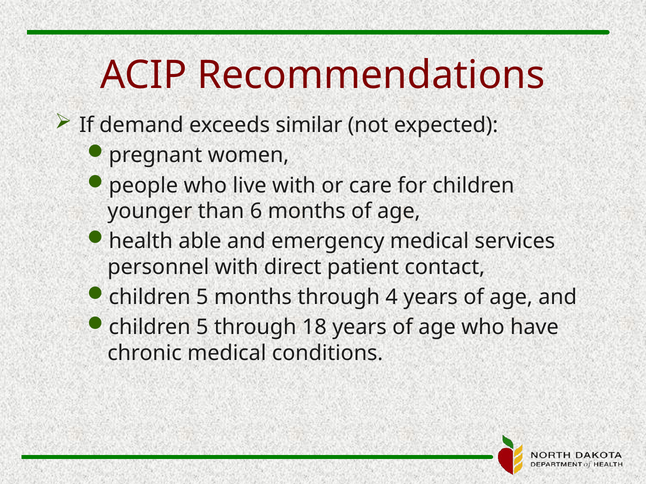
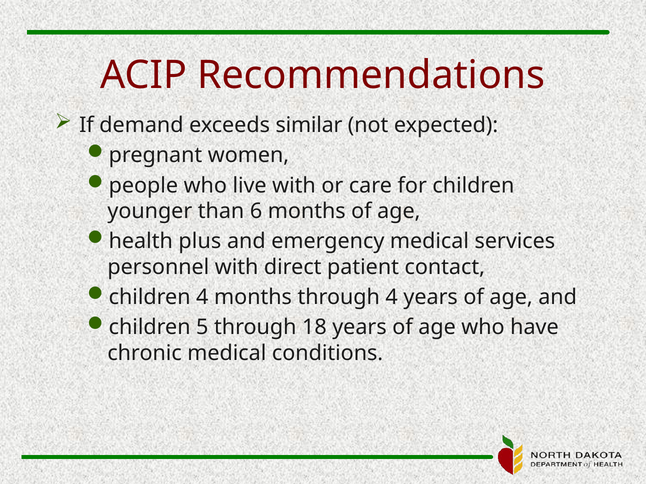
able: able -> plus (200, 242)
5: 5 -> 4 (202, 298)
